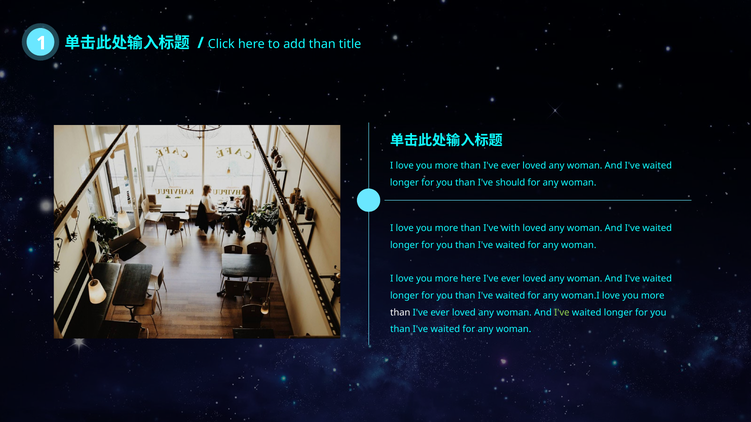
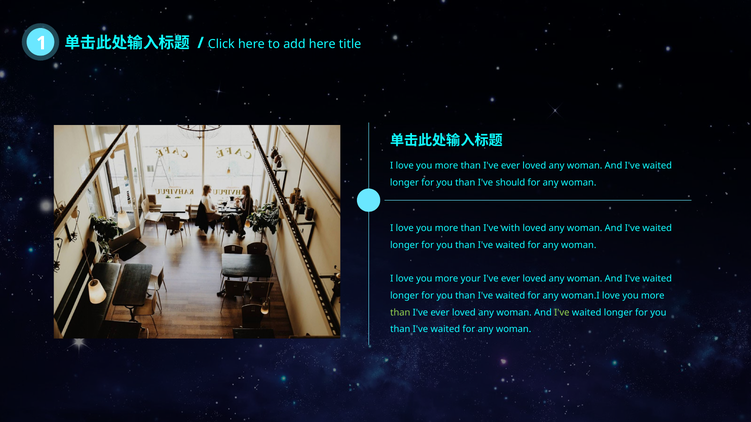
add than: than -> here (322, 44)
more here: here -> your (471, 279)
than colour: white -> light green (400, 313)
